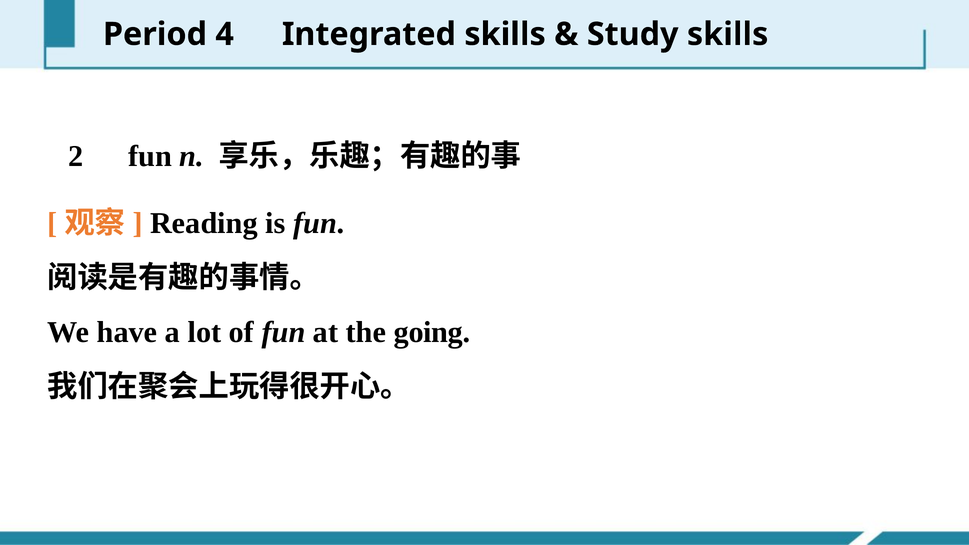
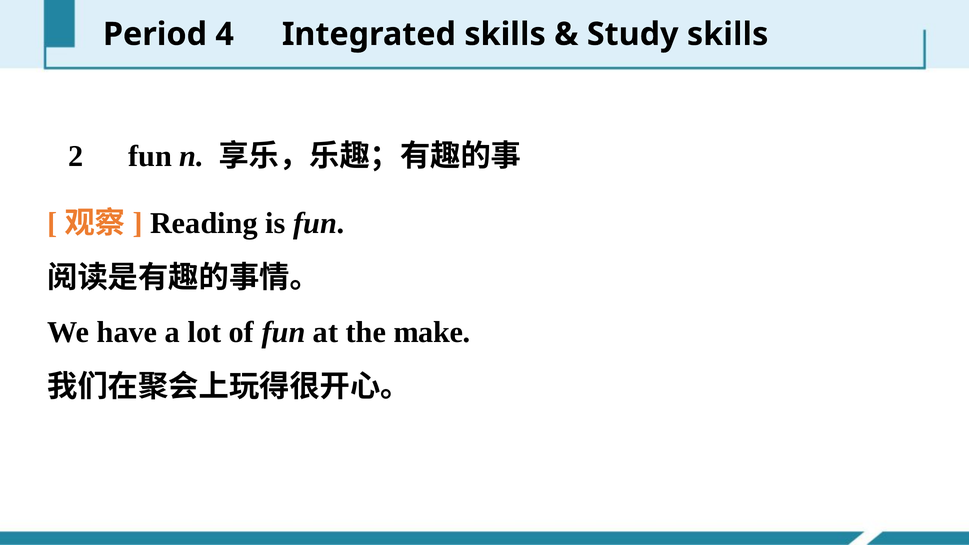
going: going -> make (432, 332)
